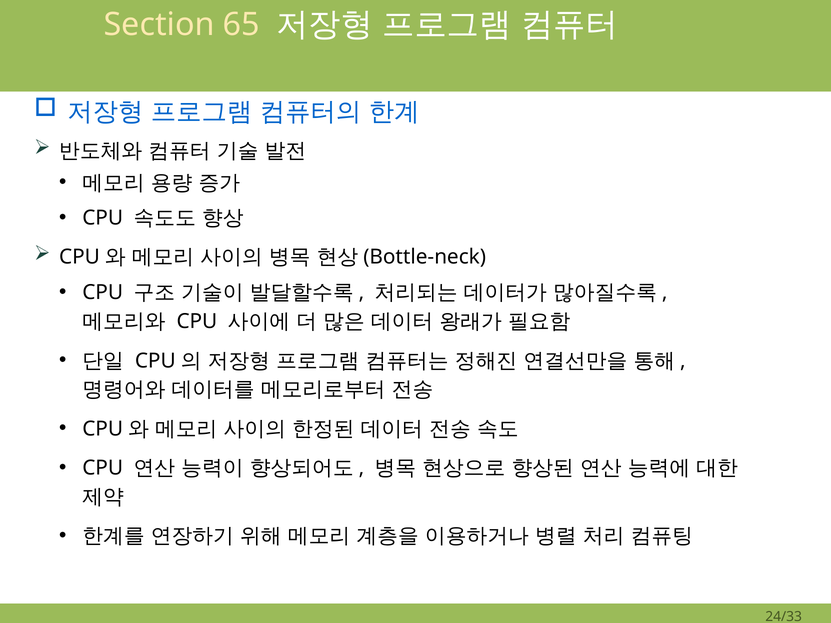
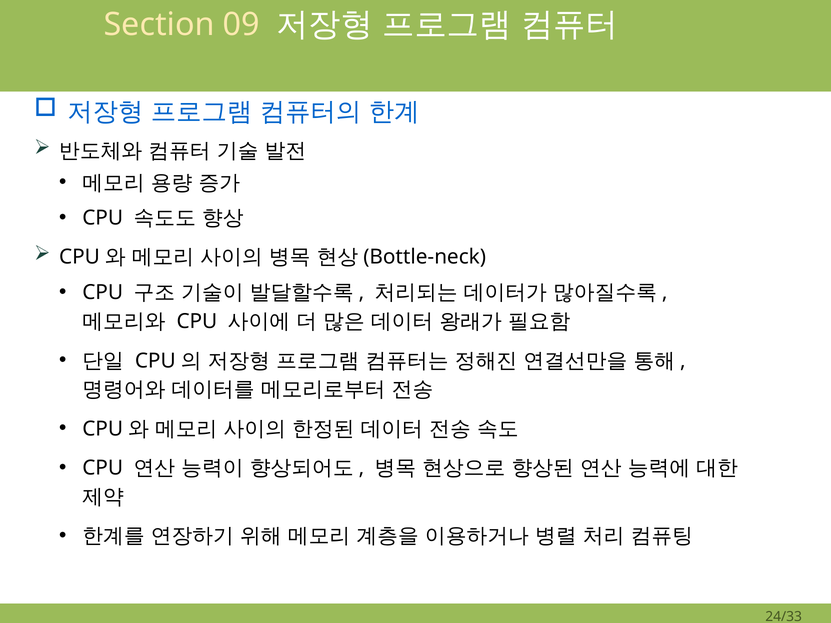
65: 65 -> 09 (241, 24)
